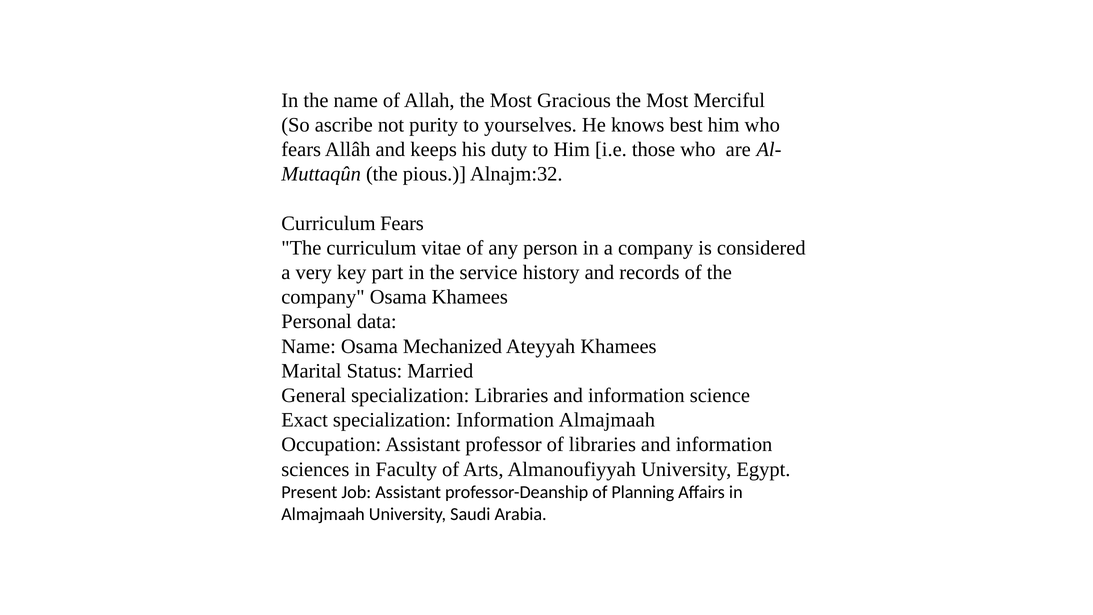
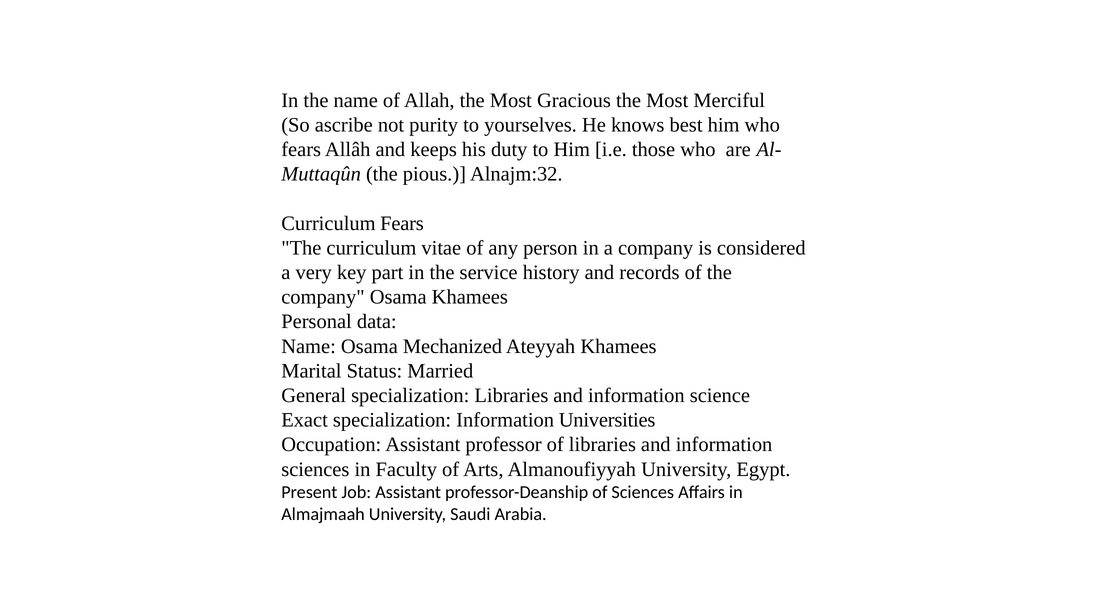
Information Almajmaah: Almajmaah -> Universities (607, 420)
of Planning: Planning -> Sciences (643, 492)
